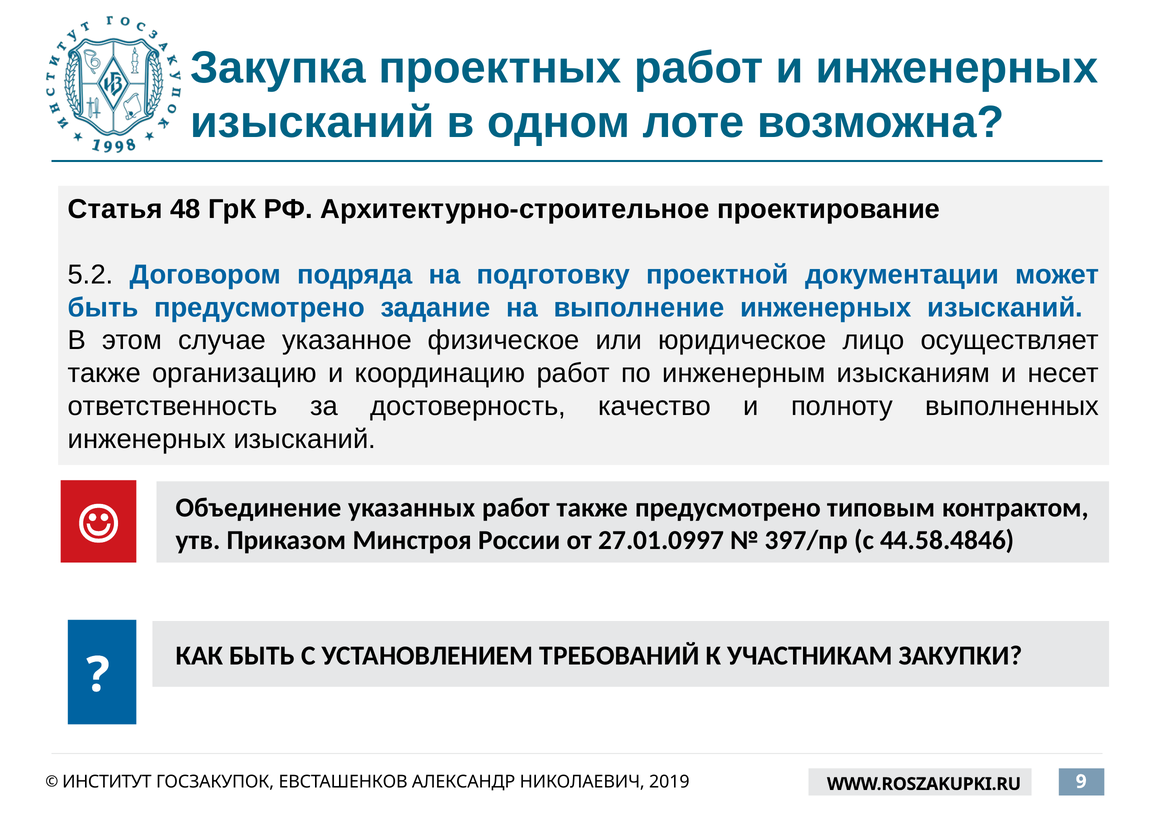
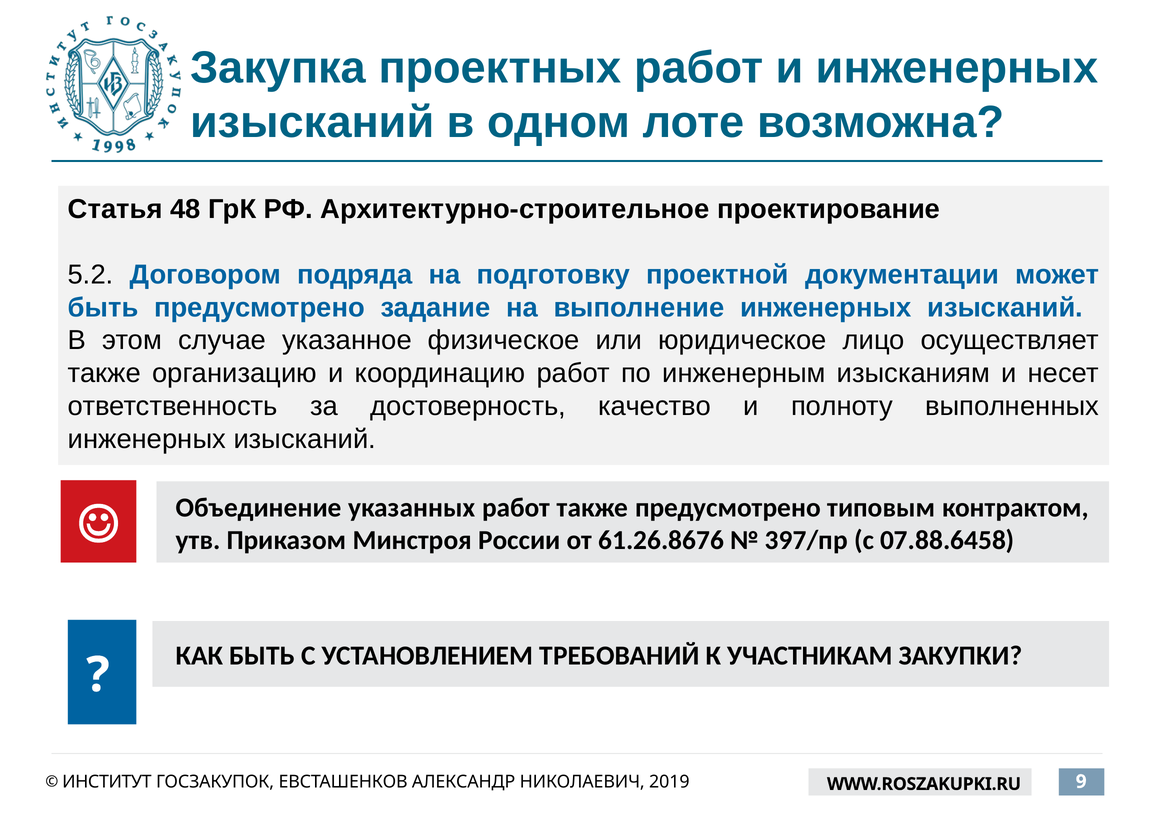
27.01.0997: 27.01.0997 -> 61.26.8676 (661, 540)
44.58.4846: 44.58.4846 -> 07.88.6458 (947, 540)
